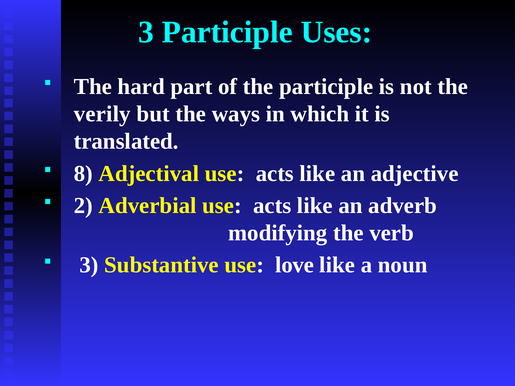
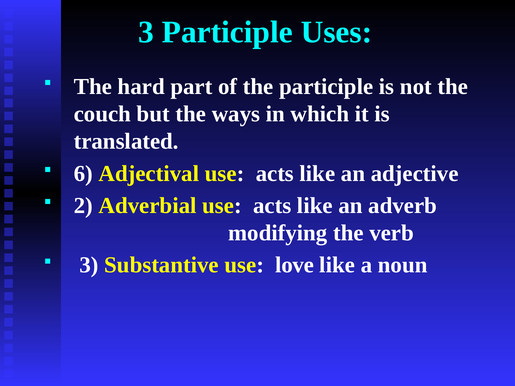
verily: verily -> couch (102, 114)
8: 8 -> 6 (83, 174)
